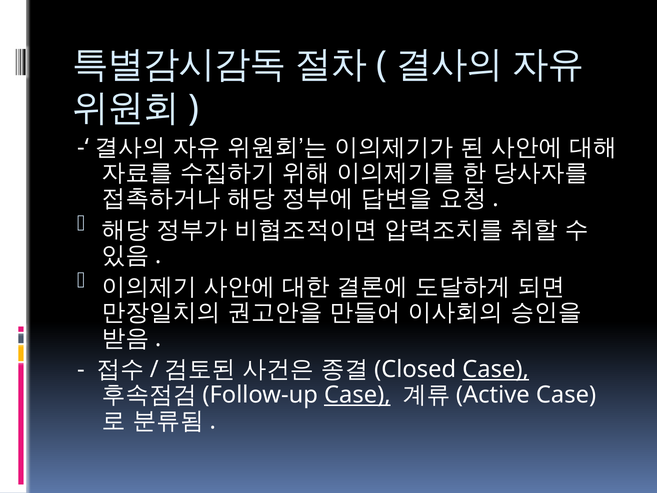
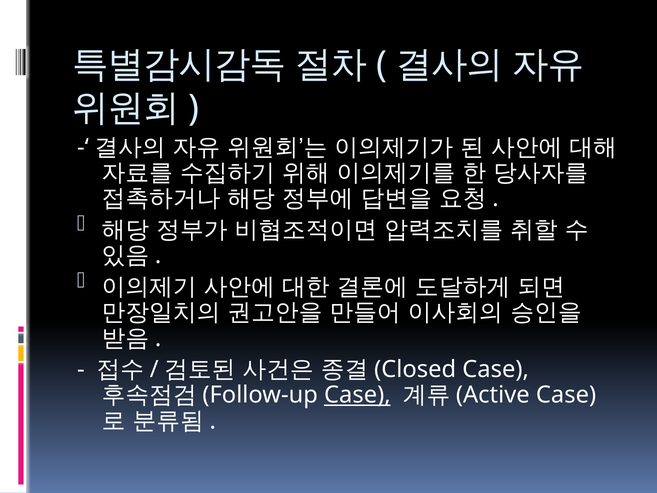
Case underline: present -> none (496, 369)
